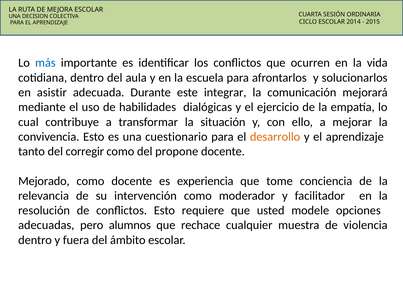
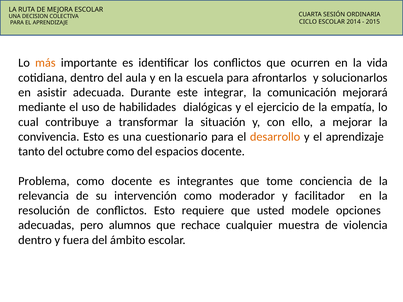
más colour: blue -> orange (45, 63)
corregir: corregir -> octubre (85, 152)
propone: propone -> espacios (177, 152)
Mejorado: Mejorado -> Problema (44, 181)
experiencia: experiencia -> integrantes (205, 181)
